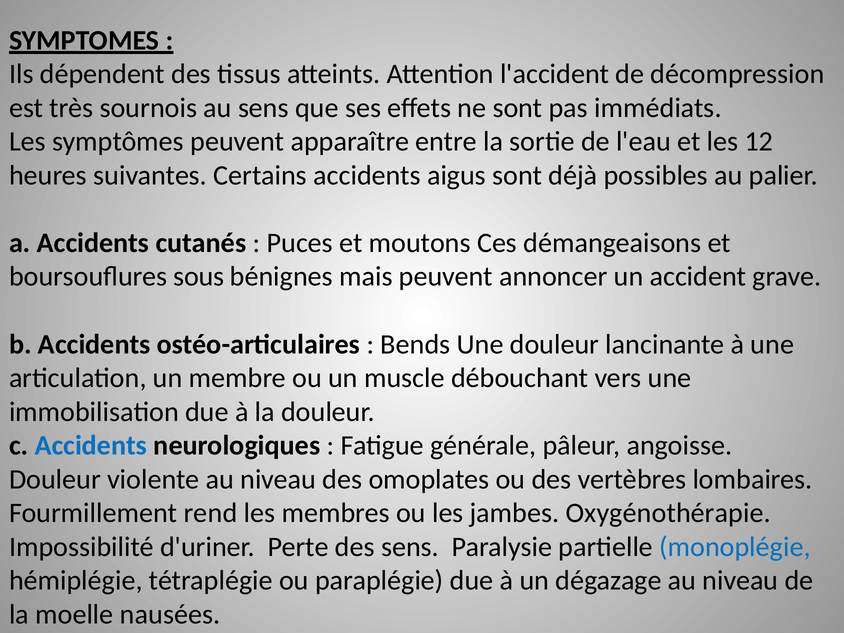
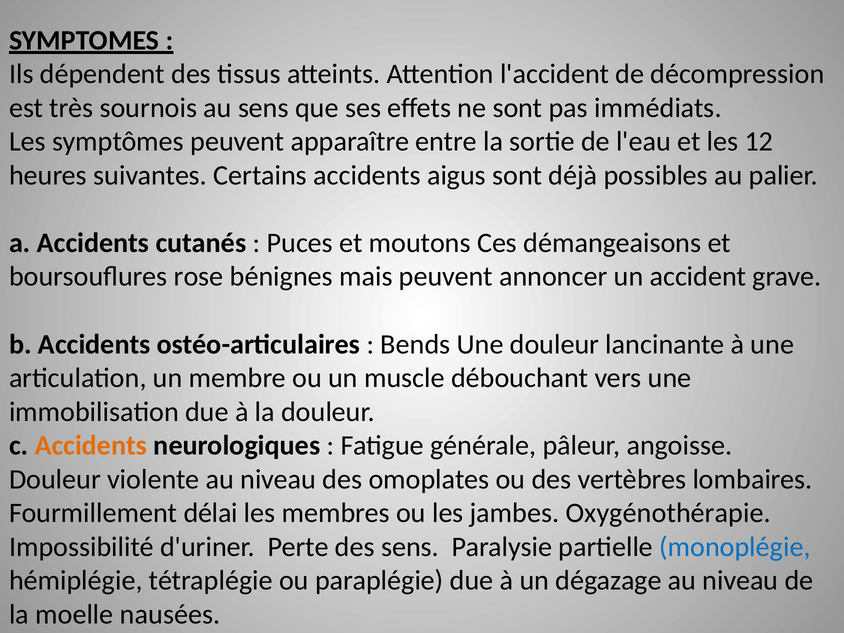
sous: sous -> rose (199, 277)
Accidents colour: blue -> orange (91, 446)
rend: rend -> délai (211, 513)
